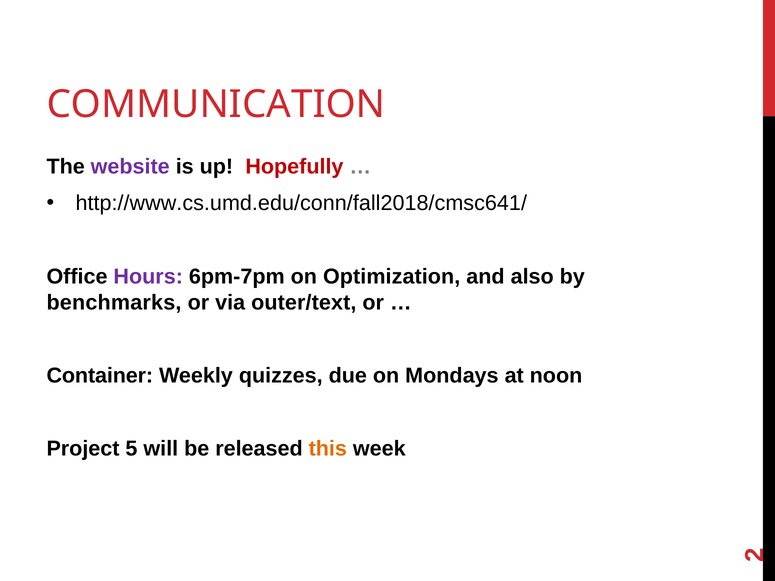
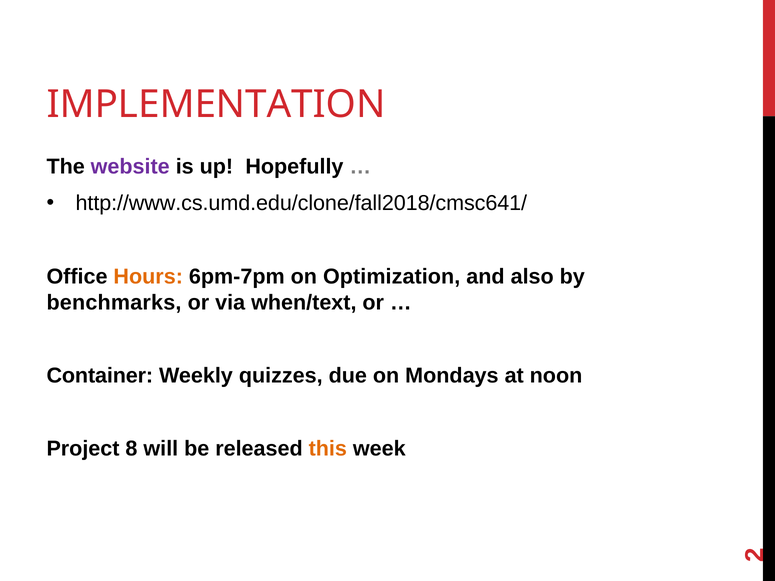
COMMUNICATION: COMMUNICATION -> IMPLEMENTATION (216, 105)
Hopefully colour: red -> black (294, 167)
http://www.cs.umd.edu/conn/fall2018/cmsc641/: http://www.cs.umd.edu/conn/fall2018/cmsc641/ -> http://www.cs.umd.edu/clone/fall2018/cmsc641/ (301, 203)
Hours colour: purple -> orange (148, 277)
outer/text: outer/text -> when/text (304, 303)
5: 5 -> 8 (131, 449)
